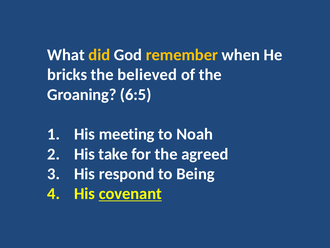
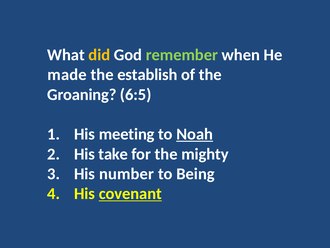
remember colour: yellow -> light green (182, 55)
bricks: bricks -> made (67, 75)
believed: believed -> establish (147, 75)
Noah underline: none -> present (195, 134)
agreed: agreed -> mighty (205, 154)
respond: respond -> number (127, 174)
